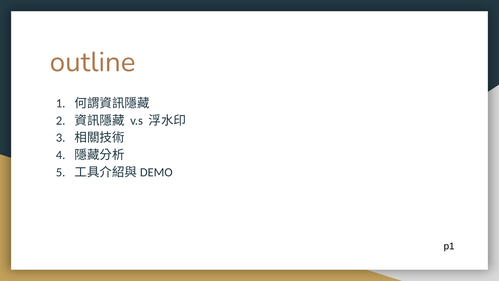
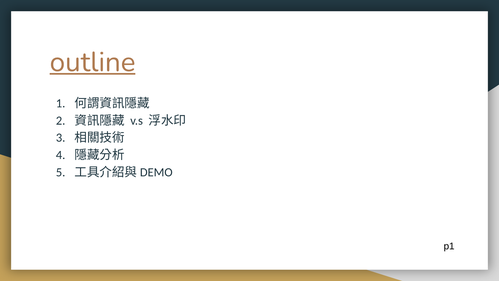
outline underline: none -> present (93, 62)
